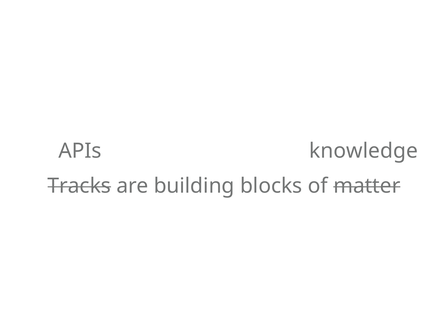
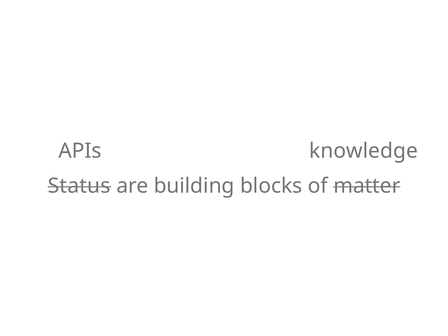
Tracks: Tracks -> Status (79, 186)
